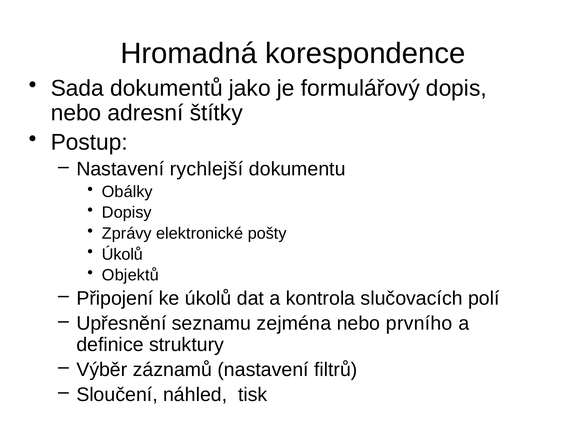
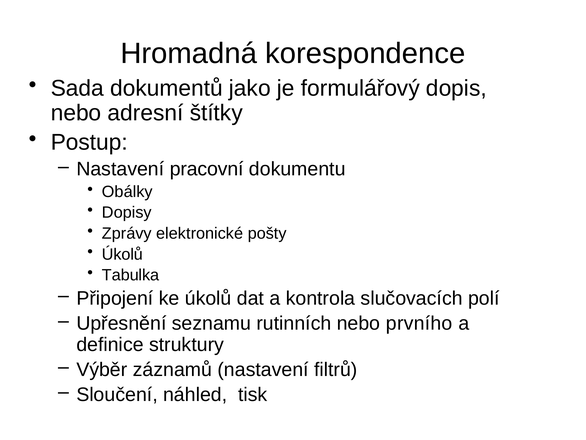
rychlejší: rychlejší -> pracovní (207, 169)
Objektů: Objektů -> Tabulka (131, 275)
zejména: zejména -> rutinních (294, 323)
